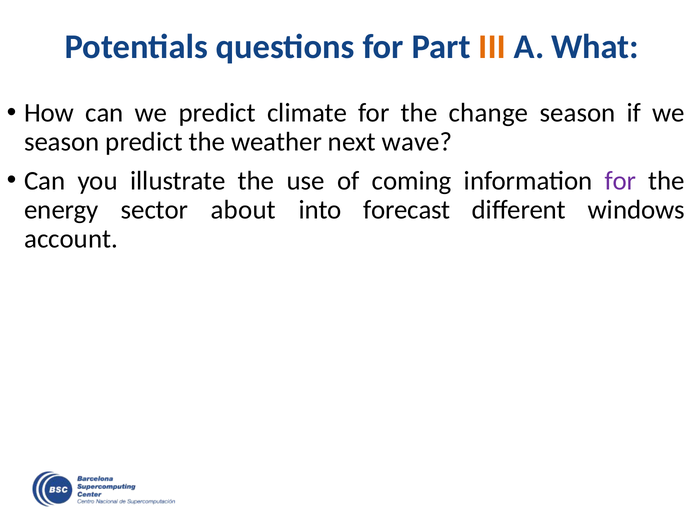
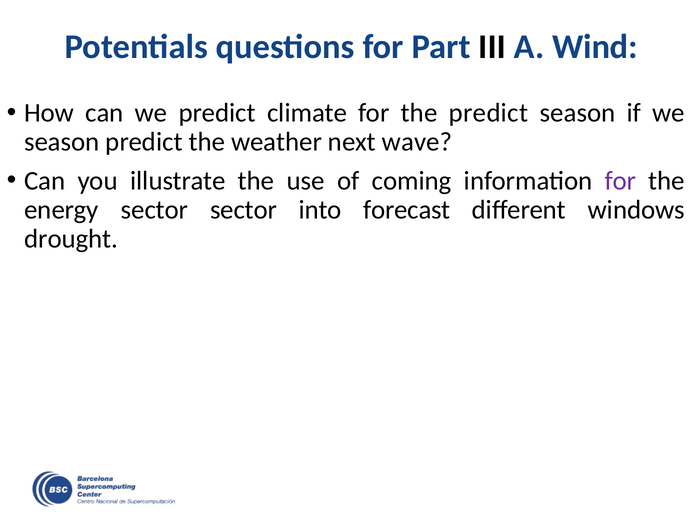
III colour: orange -> black (492, 47)
What: What -> Wind (595, 47)
the change: change -> predict (488, 113)
sector about: about -> sector (243, 210)
account: account -> drought (71, 239)
